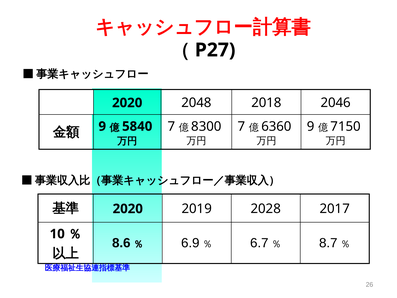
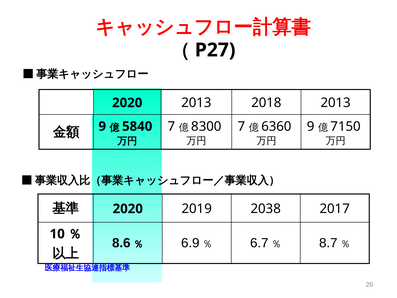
2020 2048: 2048 -> 2013 (196, 103)
2018 2046: 2046 -> 2013 (336, 103)
2028: 2028 -> 2038 (266, 209)
